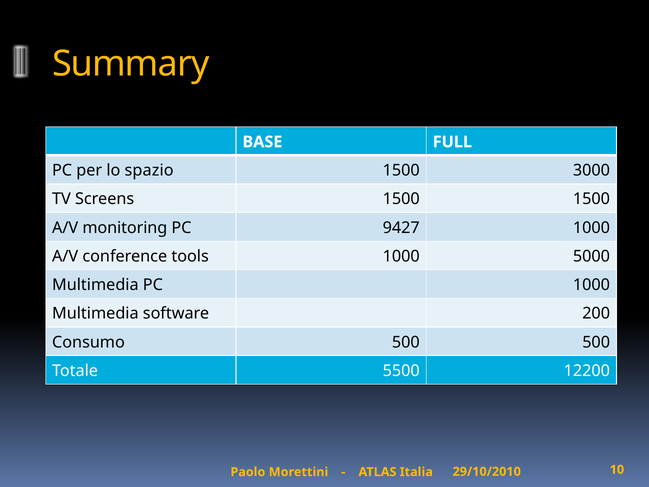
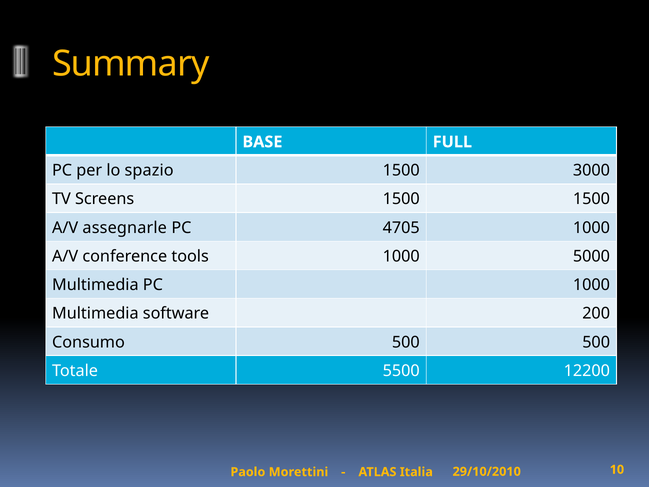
monitoring: monitoring -> assegnarle (125, 228)
9427: 9427 -> 4705 (401, 228)
